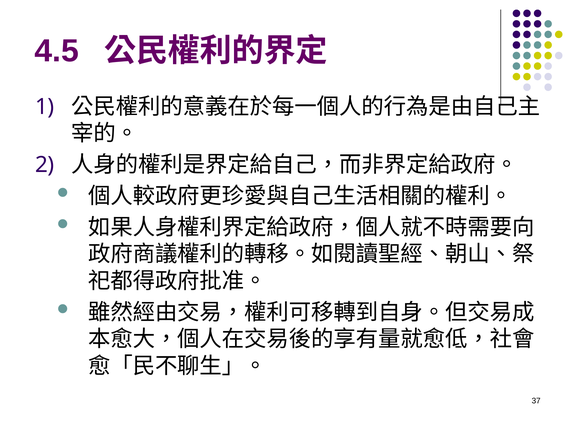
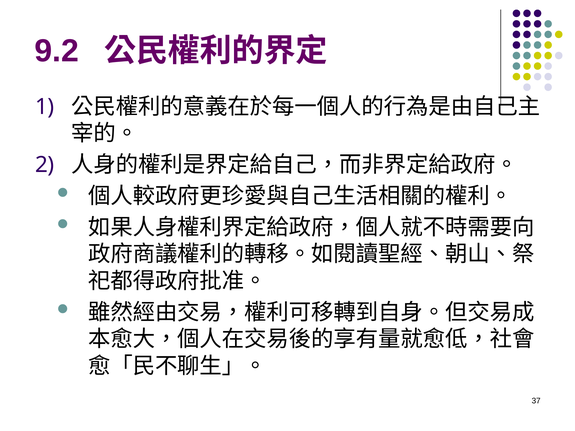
4.5: 4.5 -> 9.2 (57, 51)
